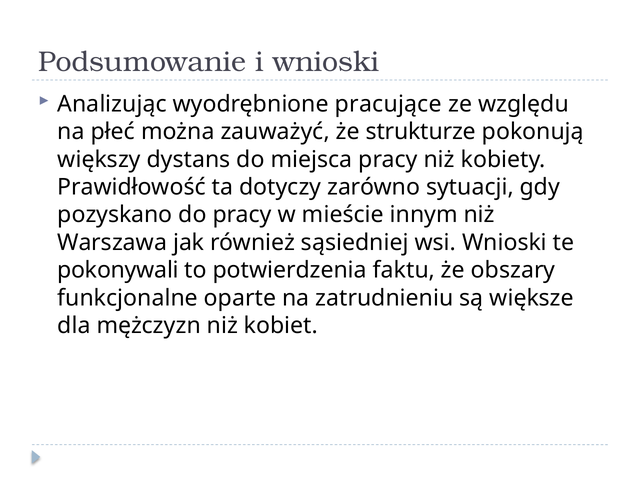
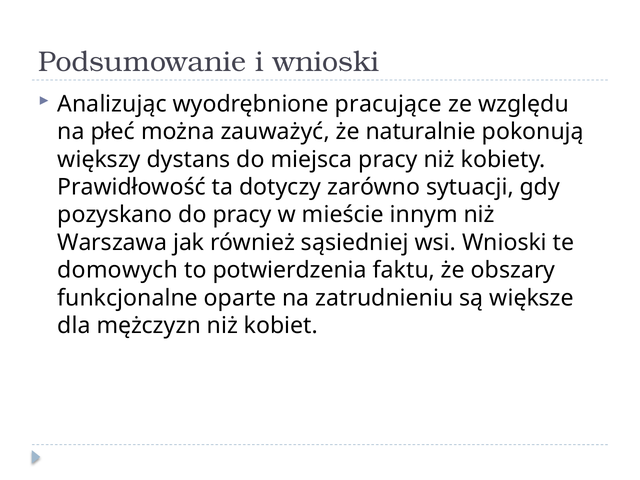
strukturze: strukturze -> naturalnie (421, 132)
pokonywali: pokonywali -> domowych (118, 270)
